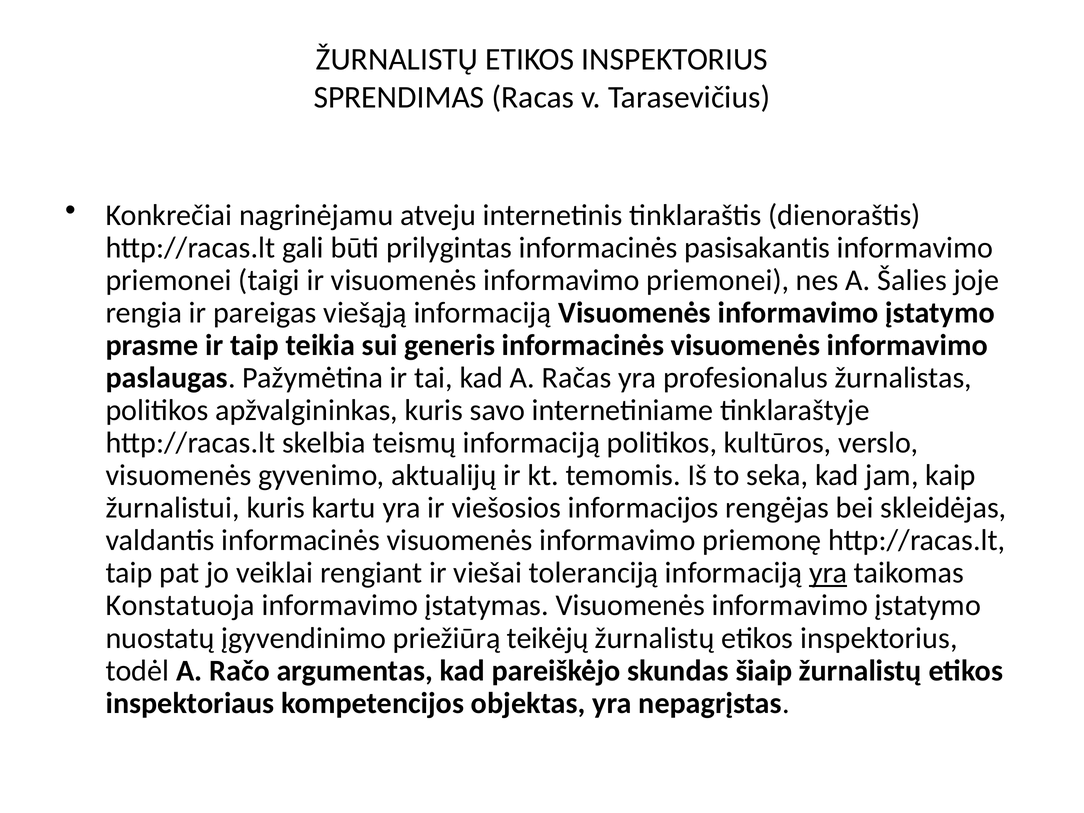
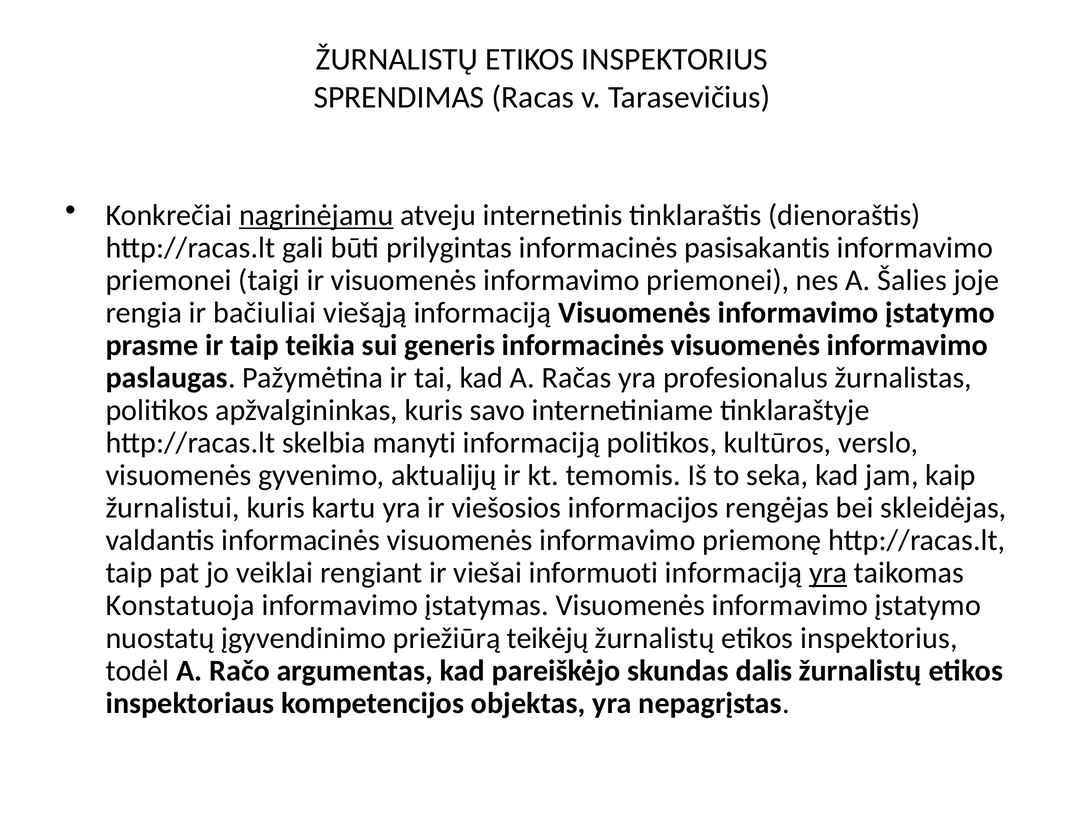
nagrinėjamu underline: none -> present (316, 215)
pareigas: pareigas -> bačiuliai (265, 313)
teismų: teismų -> manyti (414, 443)
toleranciją: toleranciją -> informuoti (594, 573)
šiaip: šiaip -> dalis (764, 671)
